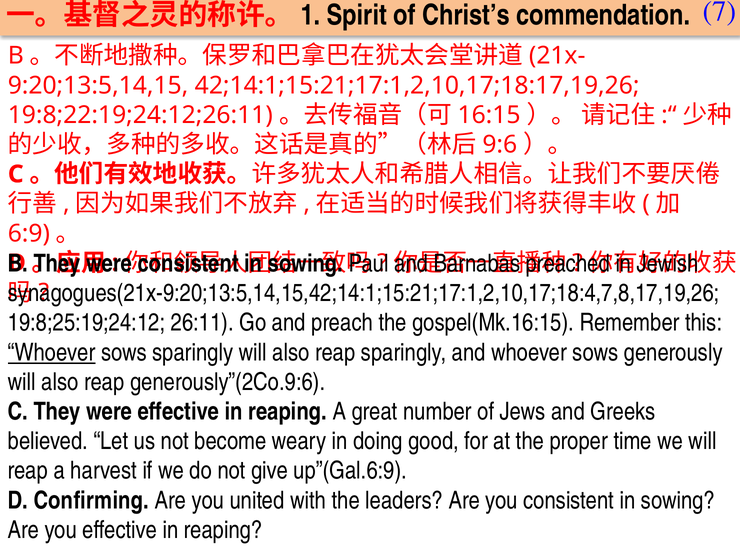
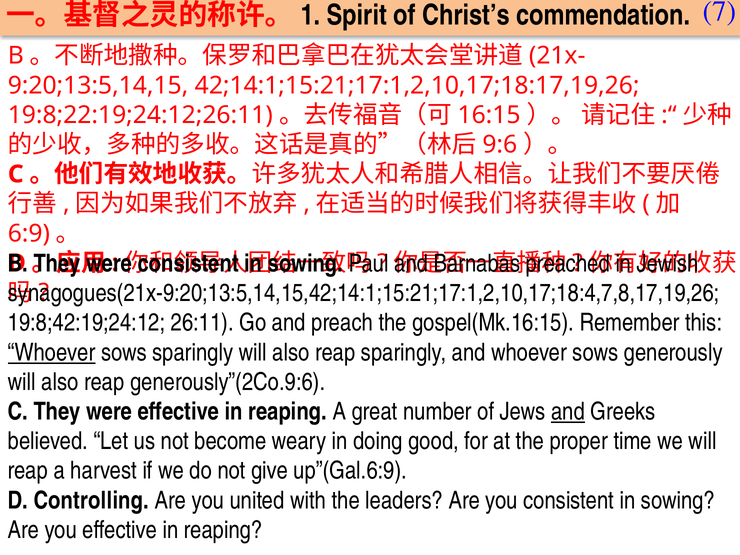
19:8;25:19;24:12: 19:8;25:19;24:12 -> 19:8;42:19;24:12 (87, 323)
and underline: none -> present (568, 412)
Confirming: Confirming -> Controlling (91, 500)
